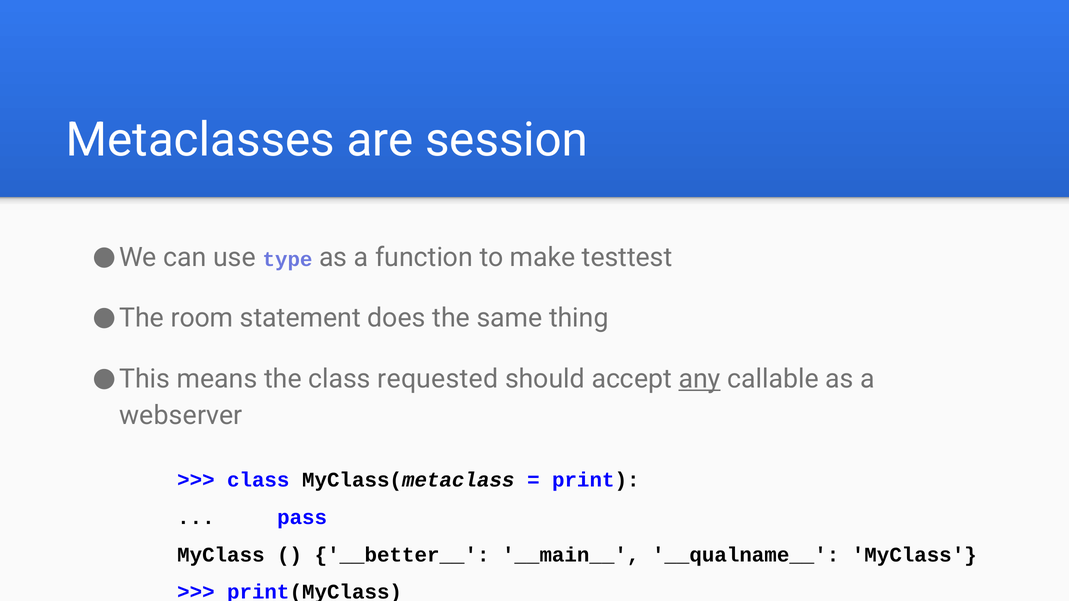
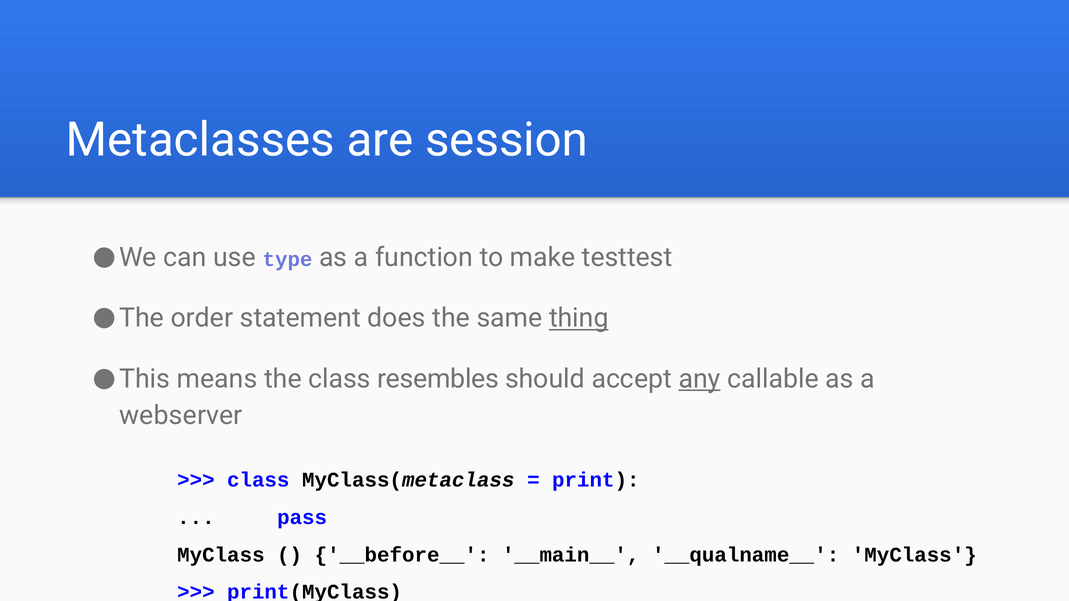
room: room -> order (202, 318)
thing underline: none -> present (579, 318)
requested: requested -> resembles (438, 379)
__better__: __better__ -> __before__ (402, 555)
